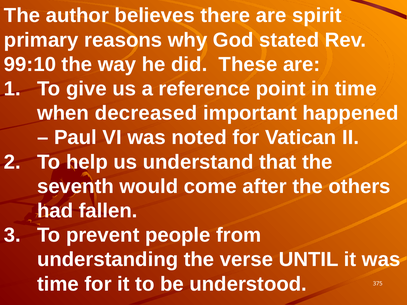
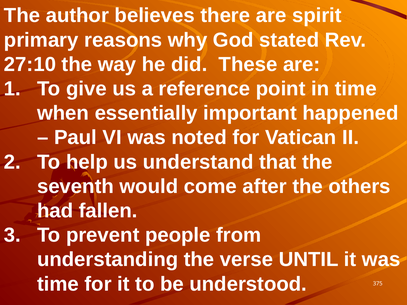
99:10: 99:10 -> 27:10 (30, 64)
decreased: decreased -> essentially (146, 113)
